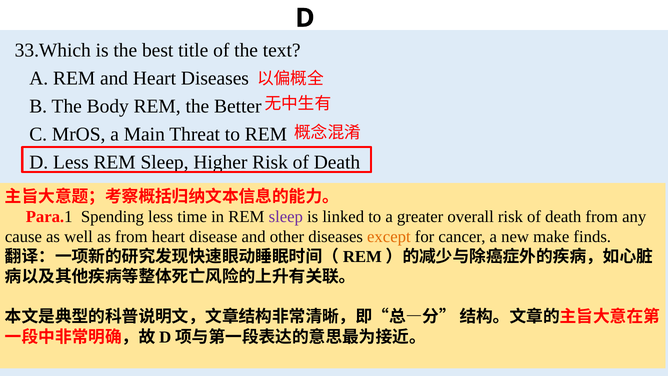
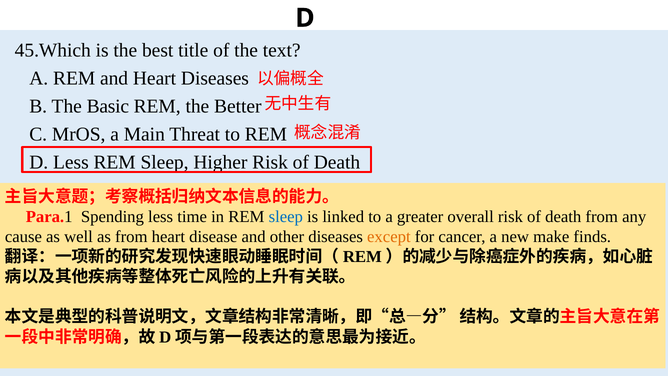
33.Which: 33.Which -> 45.Which (53, 50)
Body: Body -> Basic (108, 106)
sleep colour: purple -> blue (286, 217)
